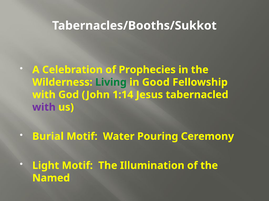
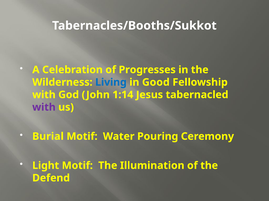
Prophecies: Prophecies -> Progresses (147, 70)
Living colour: green -> blue (111, 83)
Named: Named -> Defend (51, 179)
